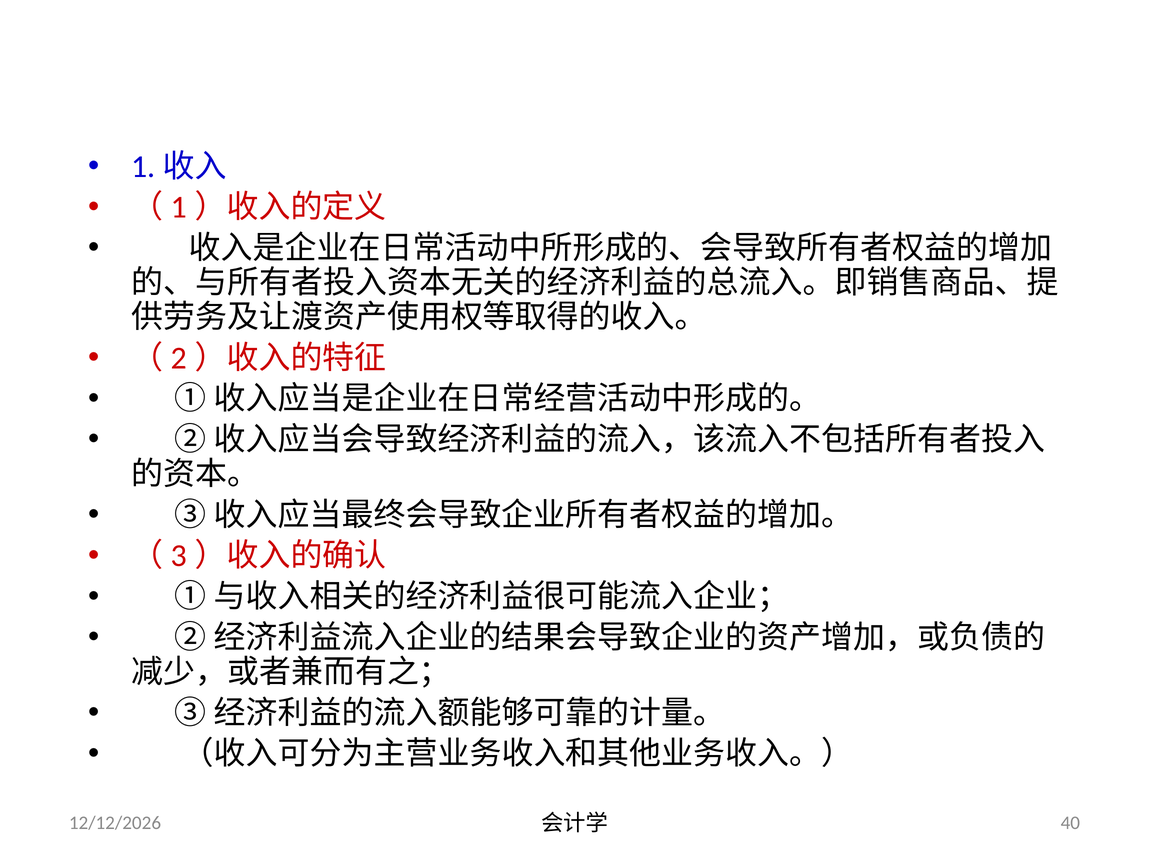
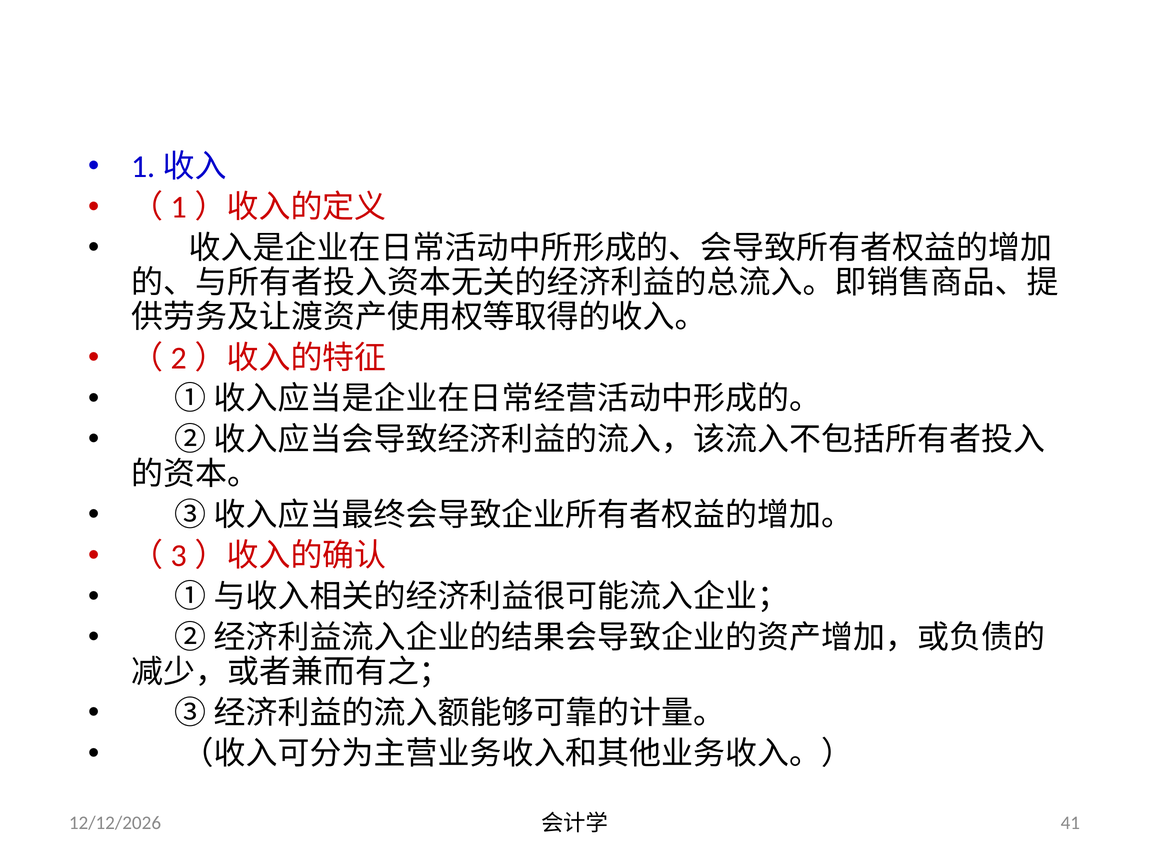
40: 40 -> 41 (1070, 823)
